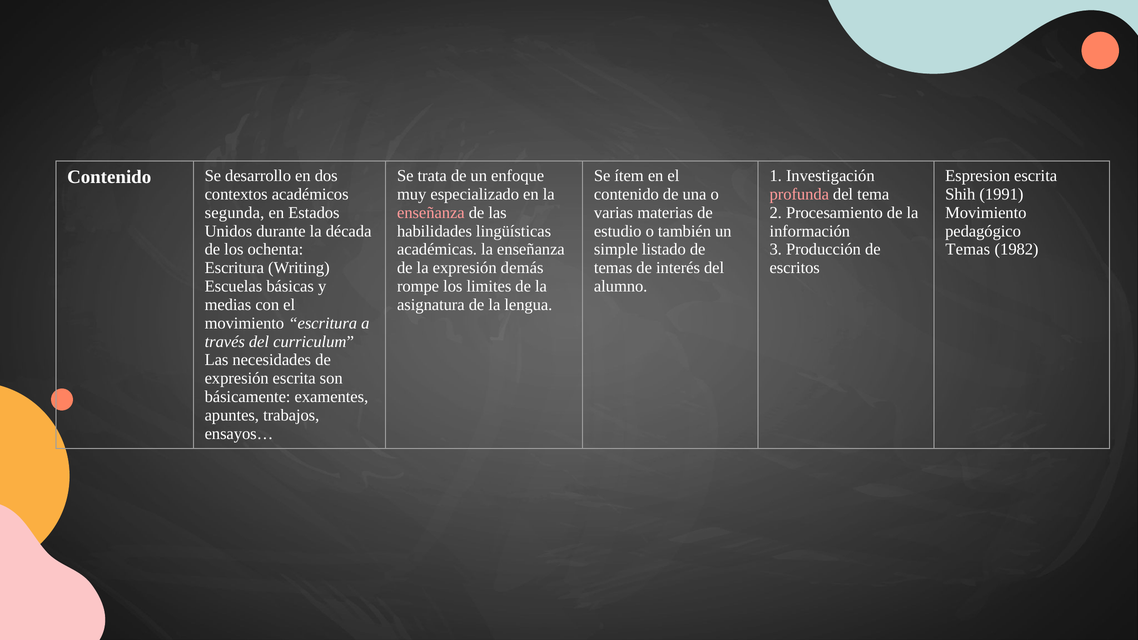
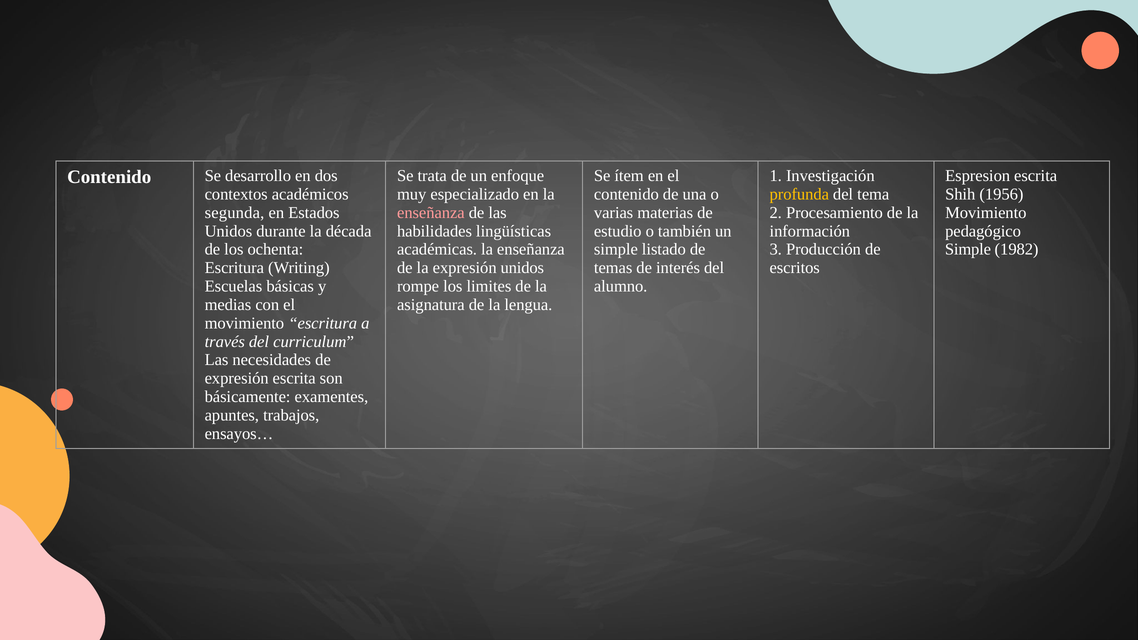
profunda colour: pink -> yellow (799, 194)
1991: 1991 -> 1956 (1001, 194)
Temas: Temas -> Simple (968, 250)
expresión demás: demás -> unidos (522, 268)
